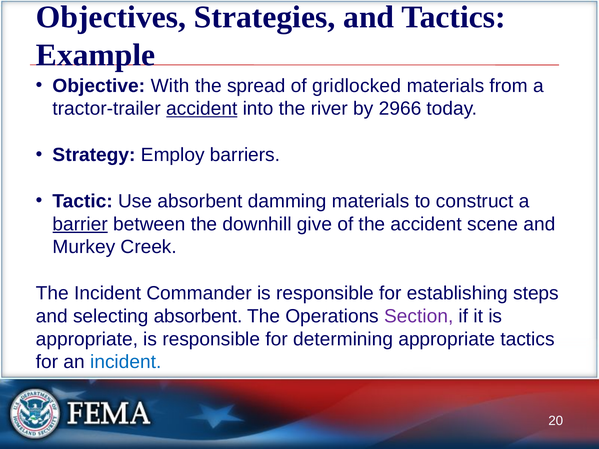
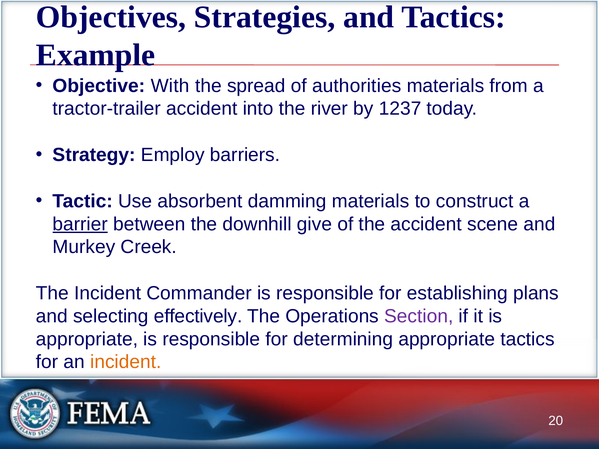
gridlocked: gridlocked -> authorities (357, 86)
accident underline: present -> none (202, 109)
2966: 2966 -> 1237 (400, 109)
steps: steps -> plans (536, 293)
selecting absorbent: absorbent -> effectively (198, 316)
incident colour: blue -> orange (126, 362)
